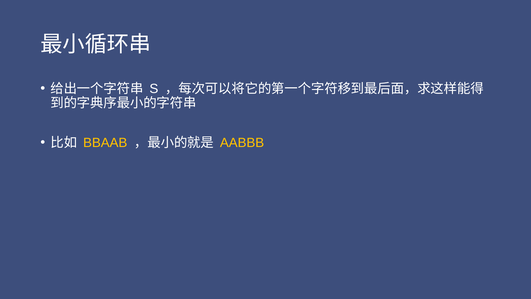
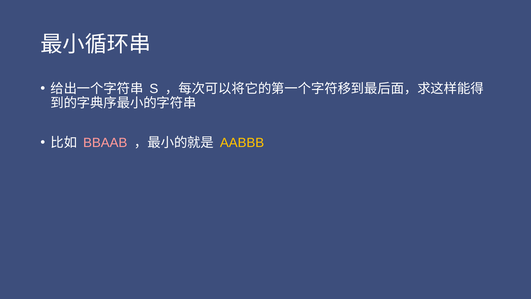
BBAAB colour: yellow -> pink (105, 143)
